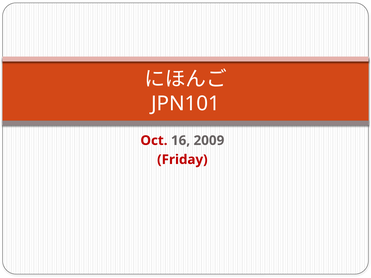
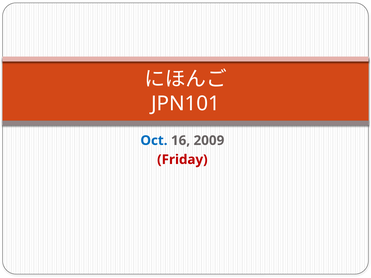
Oct colour: red -> blue (154, 141)
